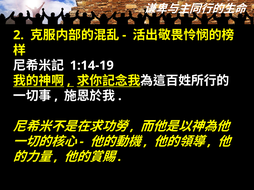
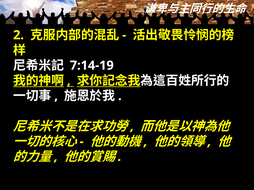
1:14-19: 1:14-19 -> 7:14-19 (92, 66)
